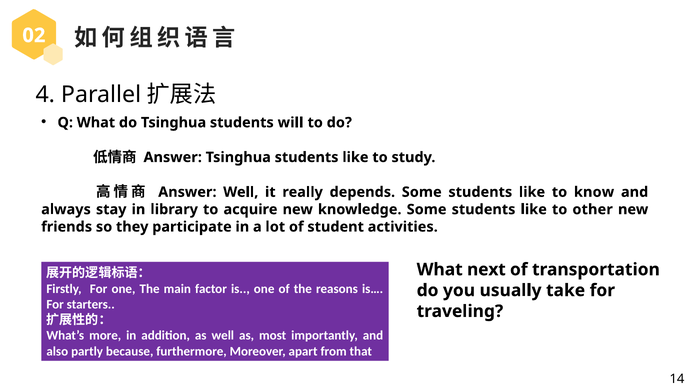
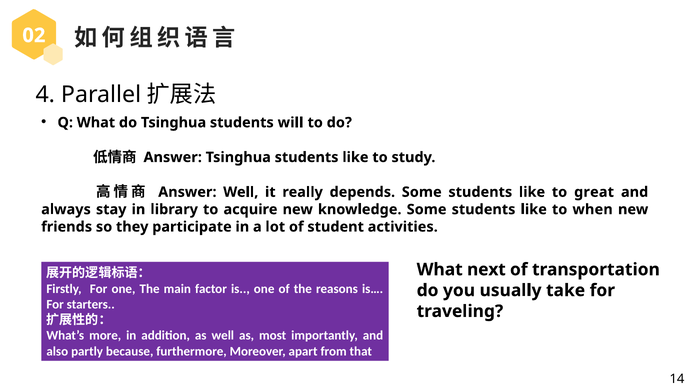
know: know -> great (594, 192)
other: other -> when (593, 209)
